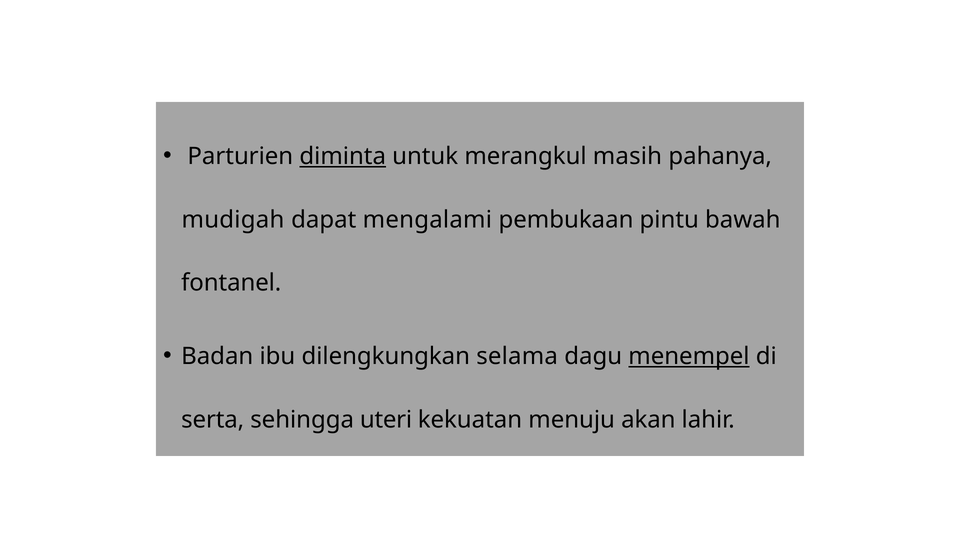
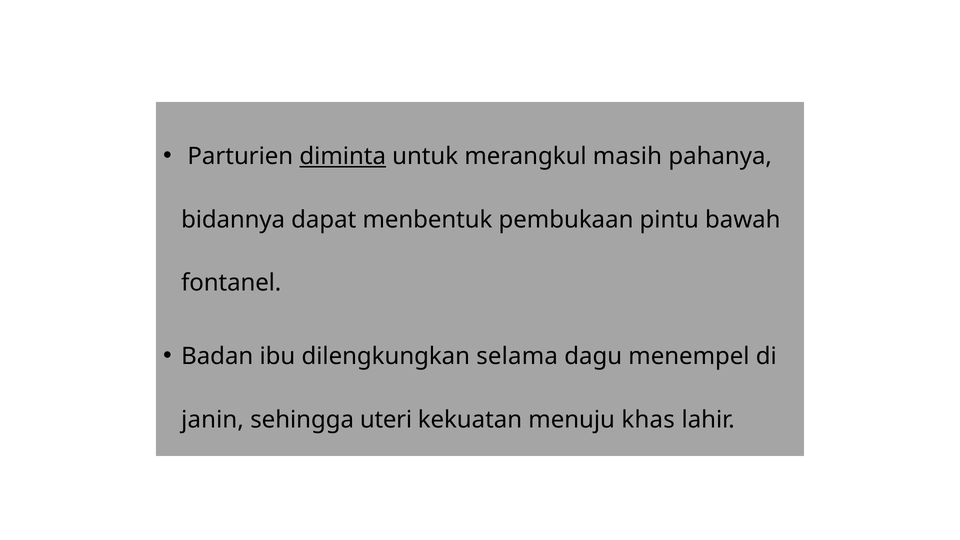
mudigah: mudigah -> bidannya (233, 220)
mengalami: mengalami -> menbentuk (428, 220)
menempel underline: present -> none (689, 356)
serta: serta -> janin (213, 420)
akan: akan -> khas (648, 420)
